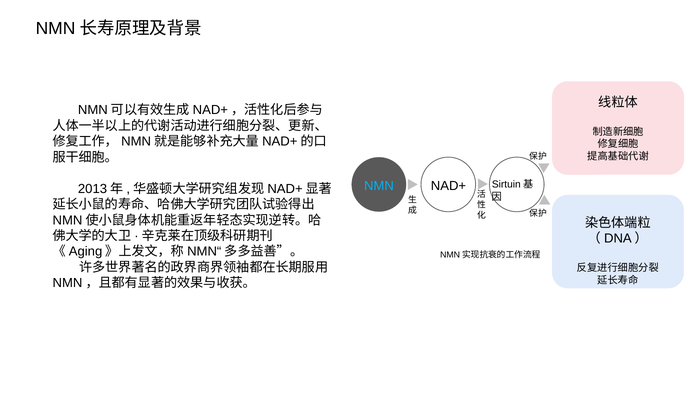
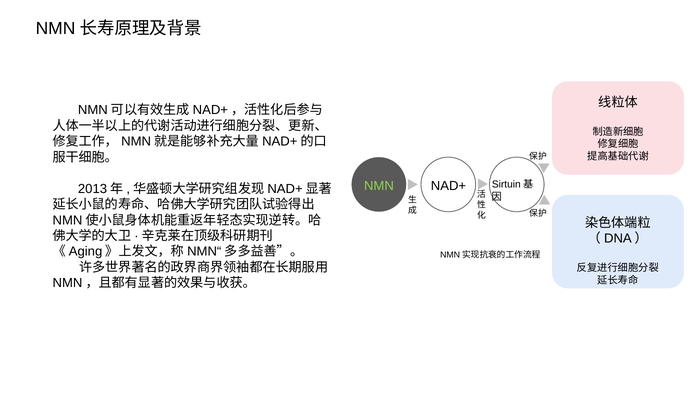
NMN colour: light blue -> light green (379, 186)
